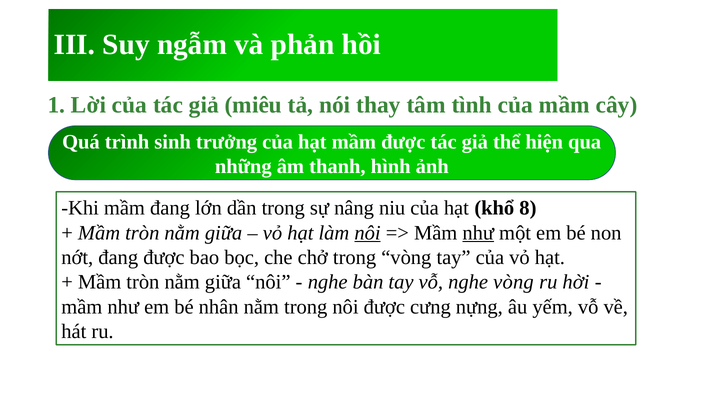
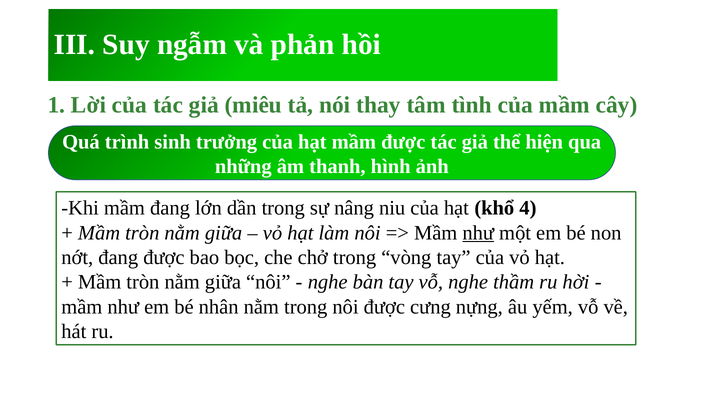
8: 8 -> 4 (528, 208)
nôi underline: present -> none (367, 233)
nghe vòng: vòng -> thầm (514, 282)
